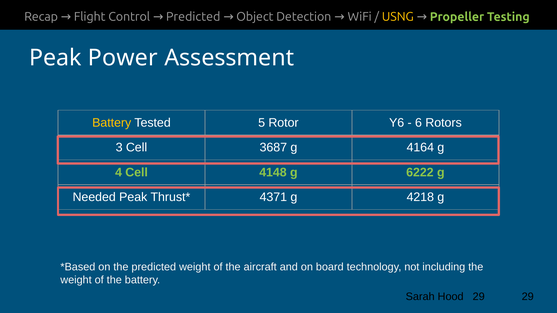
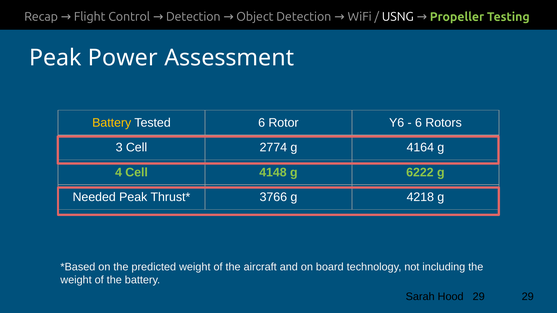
Control Predicted: Predicted -> Detection (193, 17)
USNG colour: yellow -> white (398, 17)
Tested 5: 5 -> 6 (262, 123)
3687: 3687 -> 2774 (273, 148)
4371: 4371 -> 3766 (273, 197)
